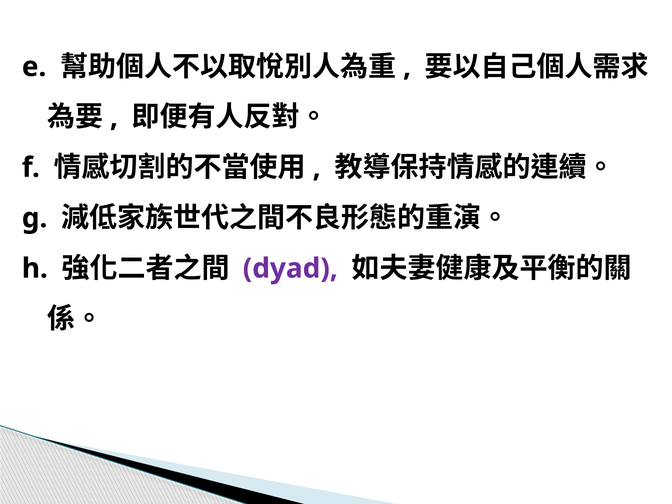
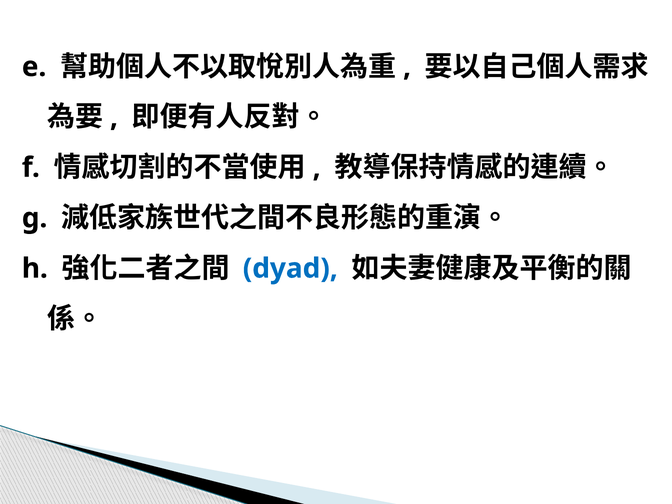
dyad colour: purple -> blue (290, 268)
